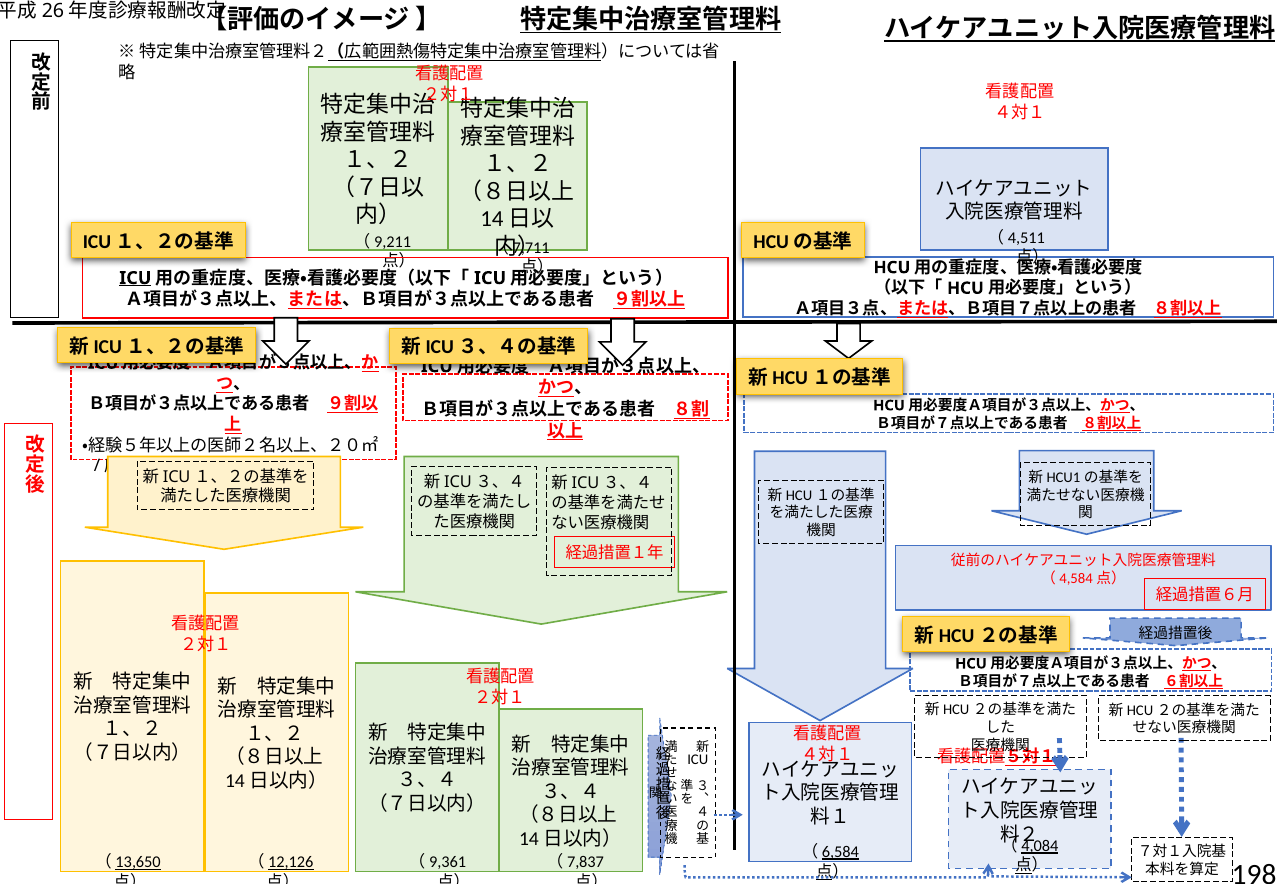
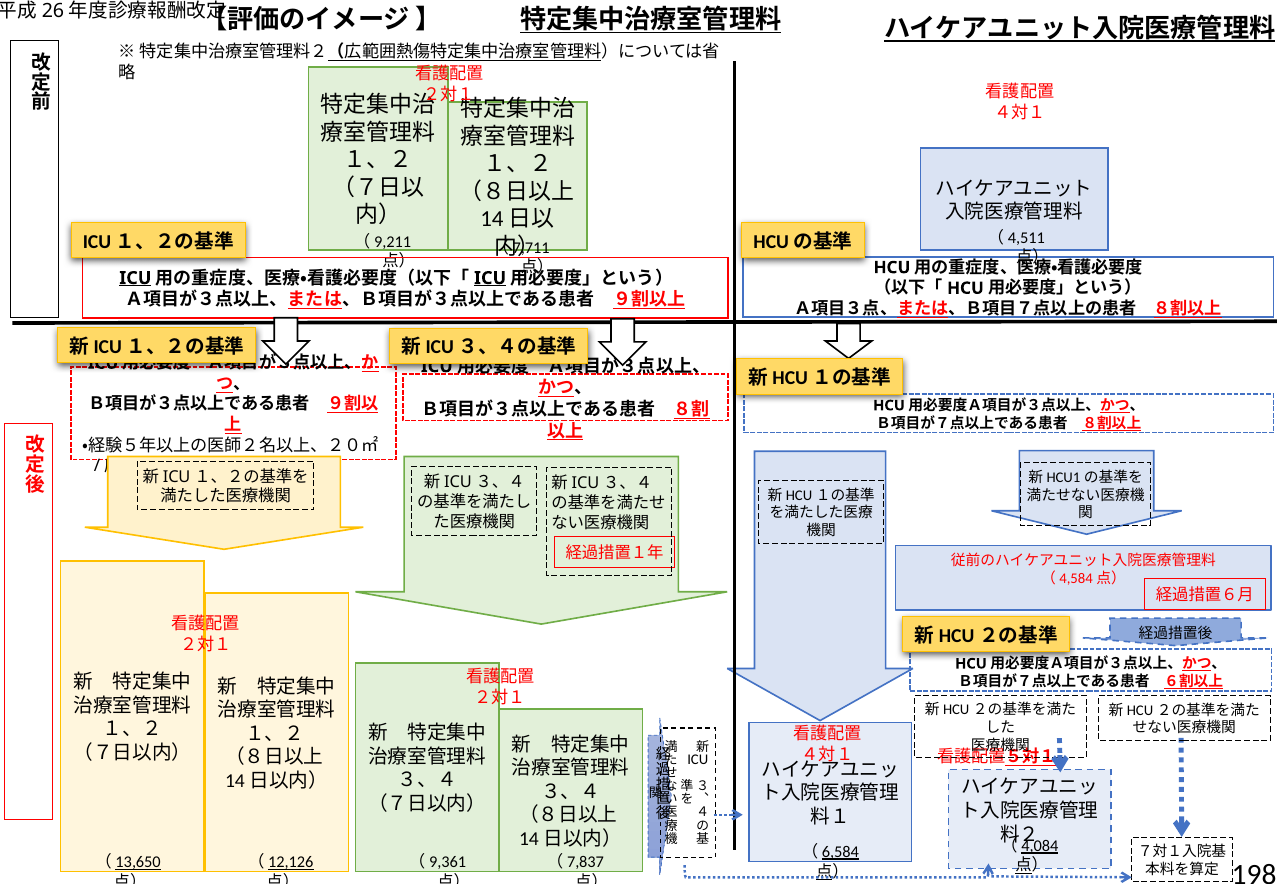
ICU underline: none -> present (490, 278)
